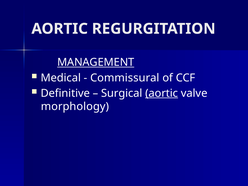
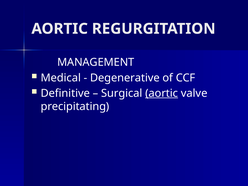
MANAGEMENT underline: present -> none (96, 62)
Commissural: Commissural -> Degenerative (125, 78)
morphology: morphology -> precipitating (75, 106)
